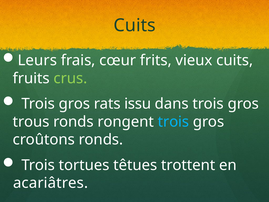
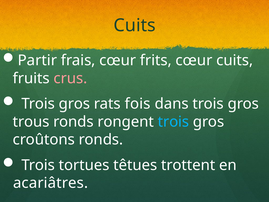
Leurs: Leurs -> Partir (37, 60)
frits vieux: vieux -> cœur (194, 60)
crus colour: light green -> pink (70, 78)
issu: issu -> fois (138, 104)
